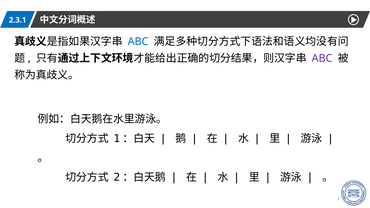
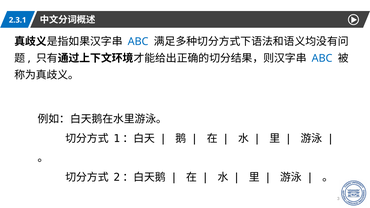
ABC colour: purple -> blue (322, 58)
